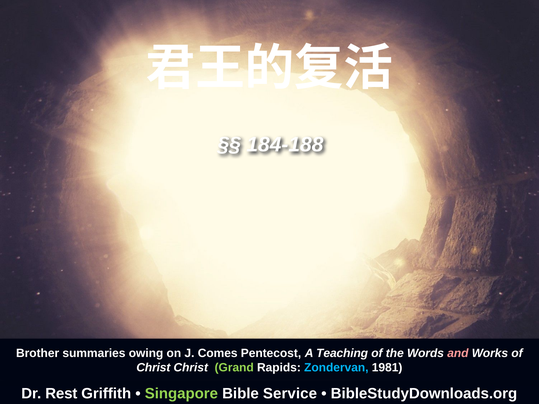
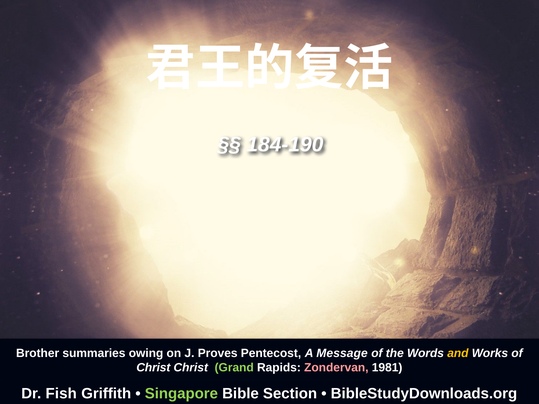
184-188: 184-188 -> 184-190 (285, 145)
J Comes: Comes -> Proves (218, 353)
Teaching: Teaching -> Message (342, 353)
and colour: pink -> yellow (458, 353)
Zondervan colour: light blue -> pink (336, 368)
Rest: Rest -> Fish (61, 394)
Service: Service -> Section (290, 394)
